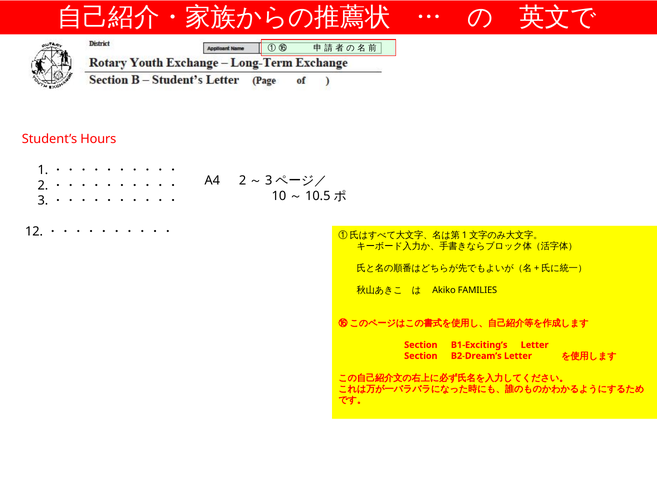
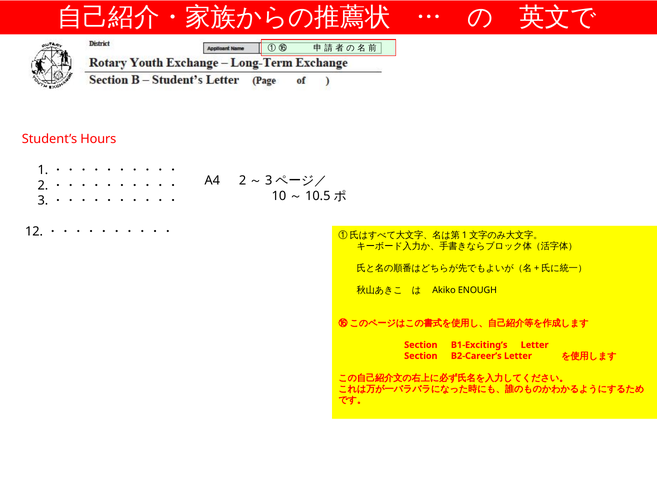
FAMILIES: FAMILIES -> ENOUGH (477, 290)
B2‐Dream’s: B2‐Dream’s -> B2‐Career’s (476, 356)
